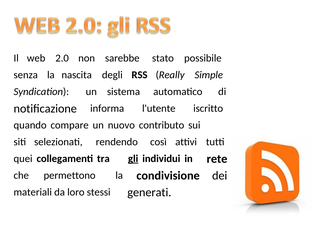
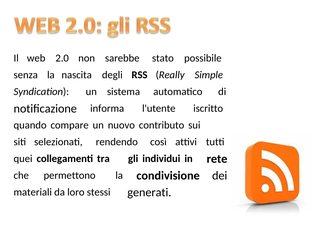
gli underline: present -> none (133, 159)
